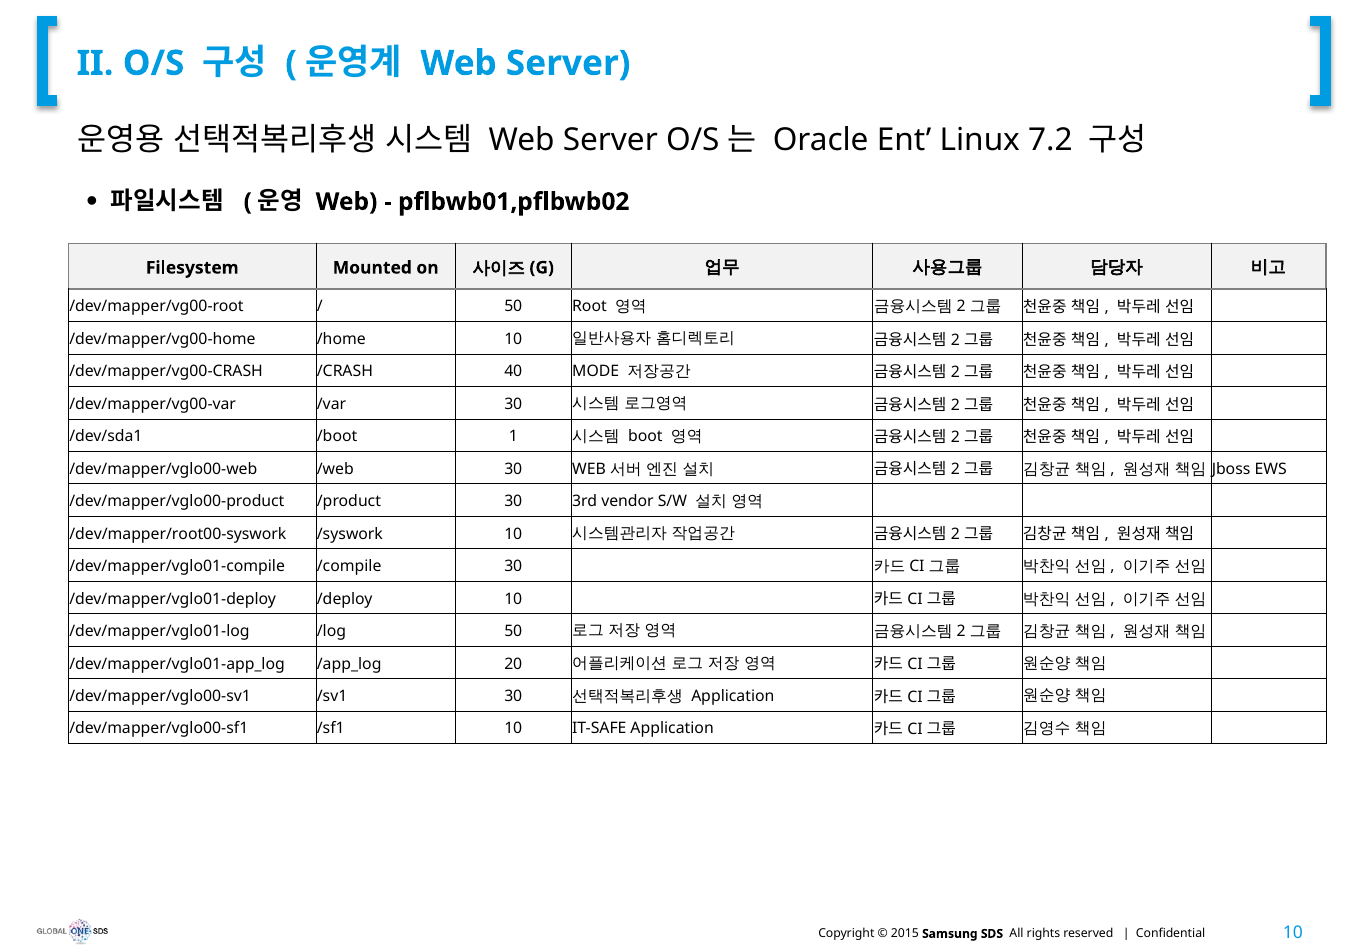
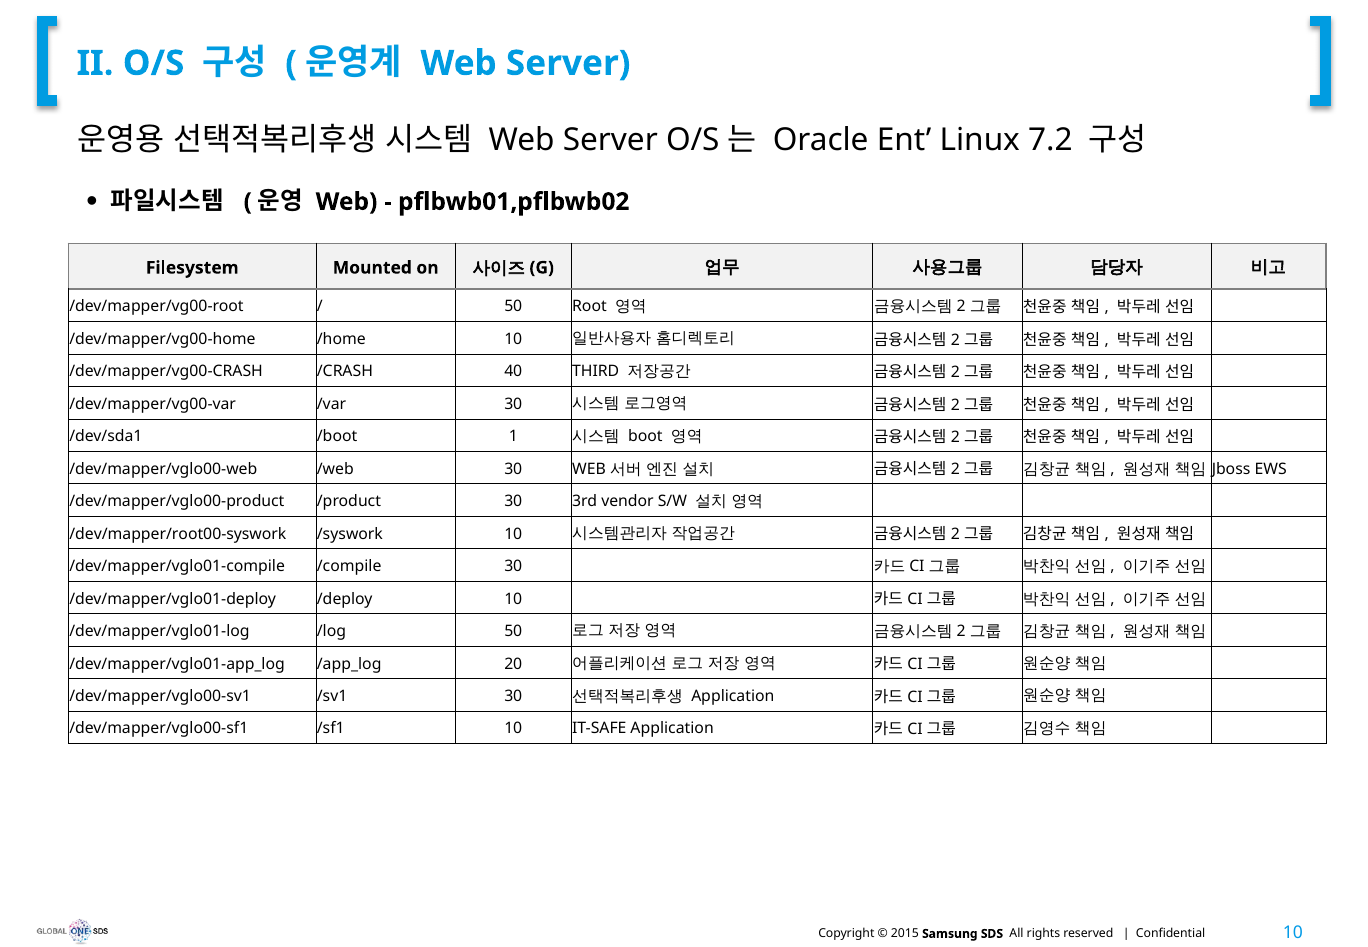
MODE: MODE -> THIRD (596, 372)
